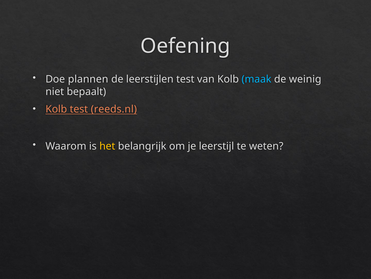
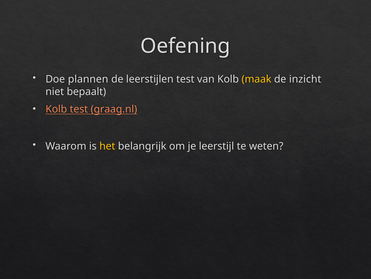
maak colour: light blue -> yellow (256, 79)
weinig: weinig -> inzicht (305, 79)
reeds.nl: reeds.nl -> graag.nl (114, 109)
